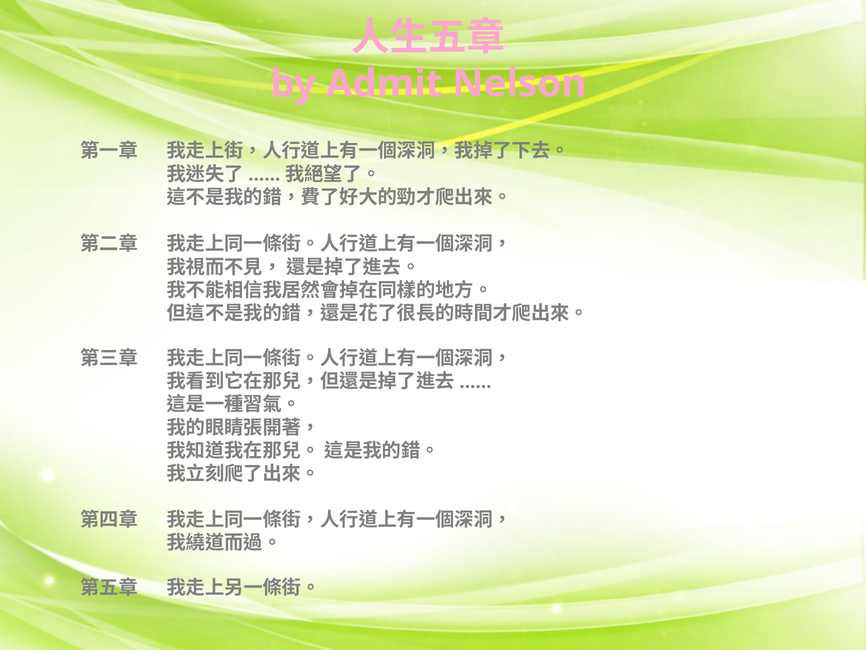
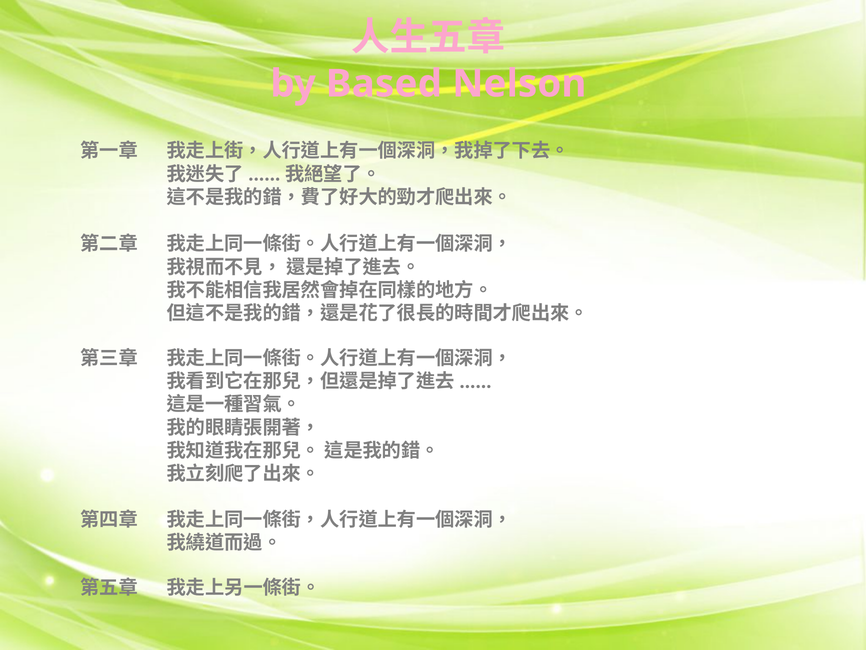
Admit: Admit -> Based (384, 84)
